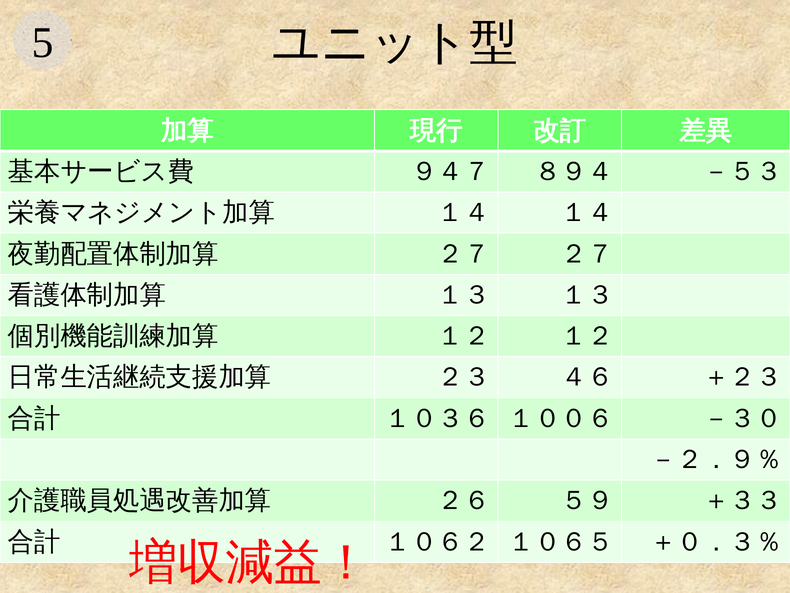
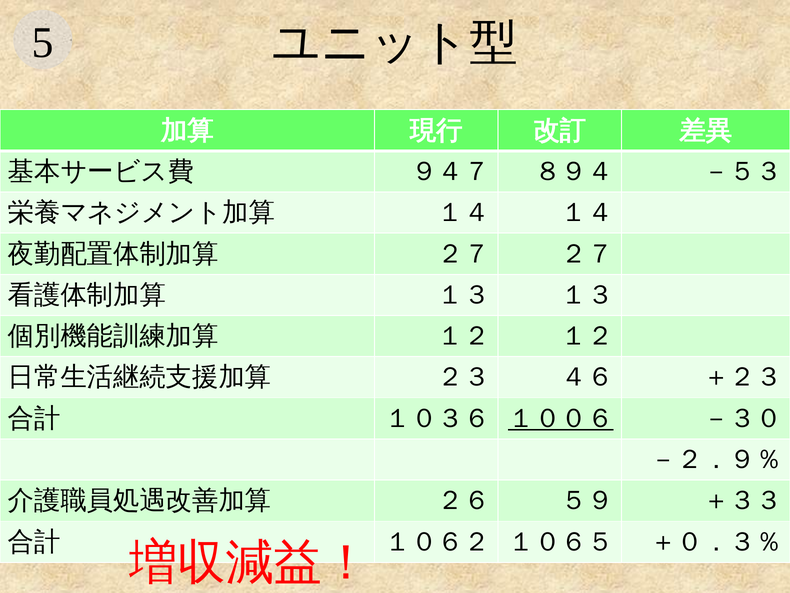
１００６ underline: none -> present (561, 418)
